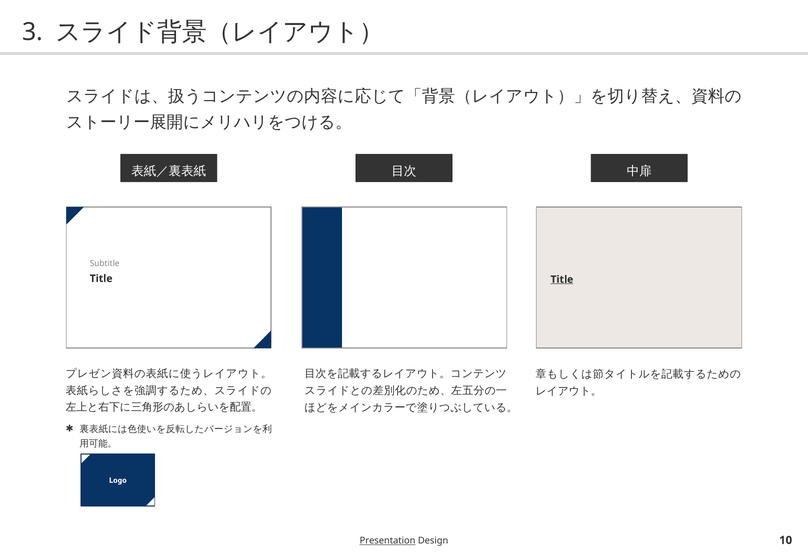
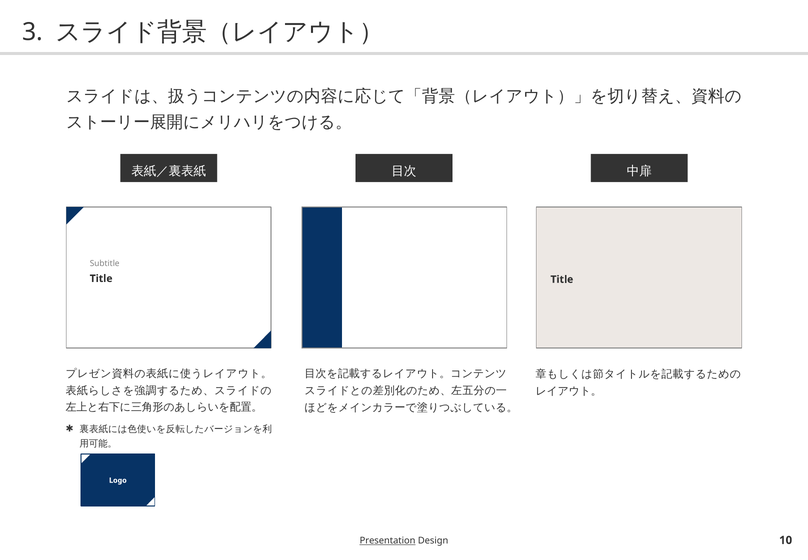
Title underline: present -> none (562, 279)
